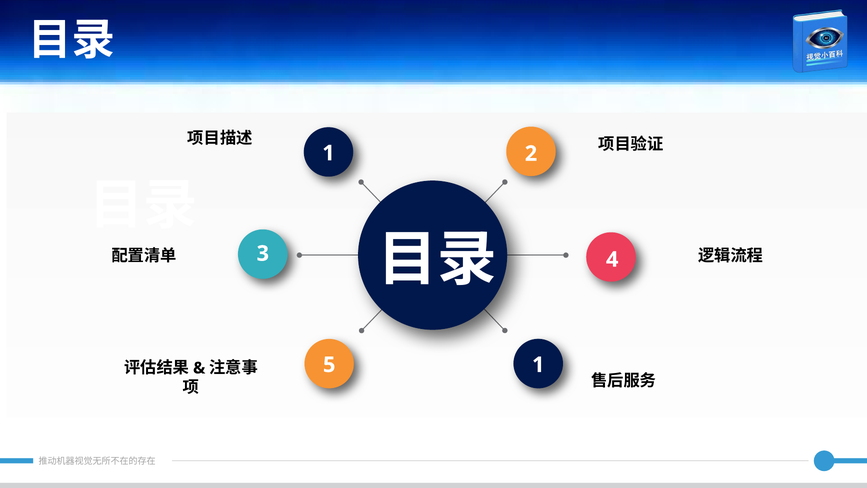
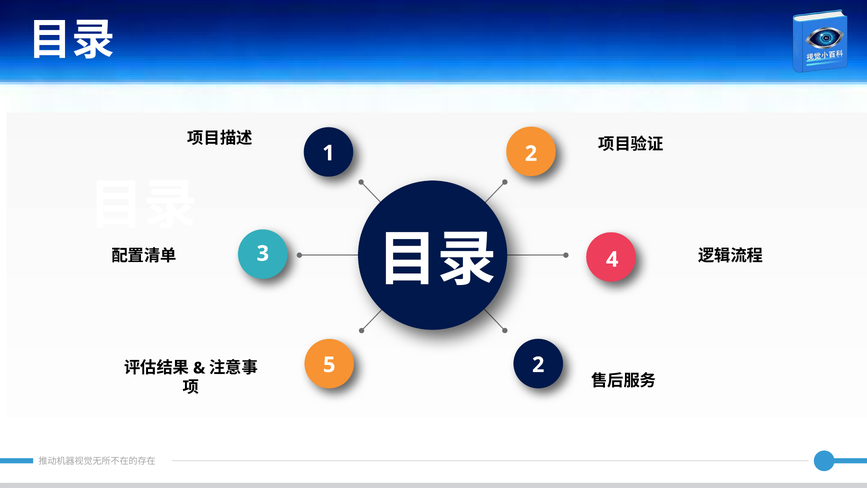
5 1: 1 -> 2 (538, 365)
